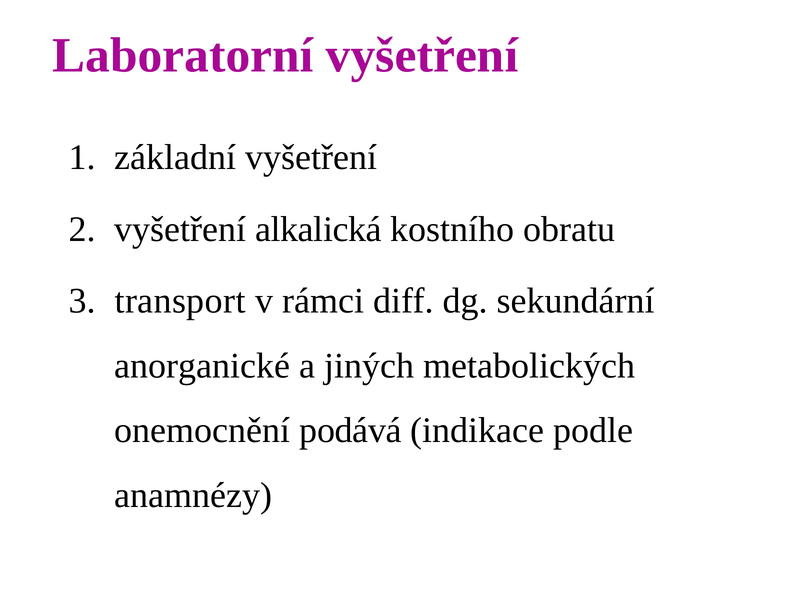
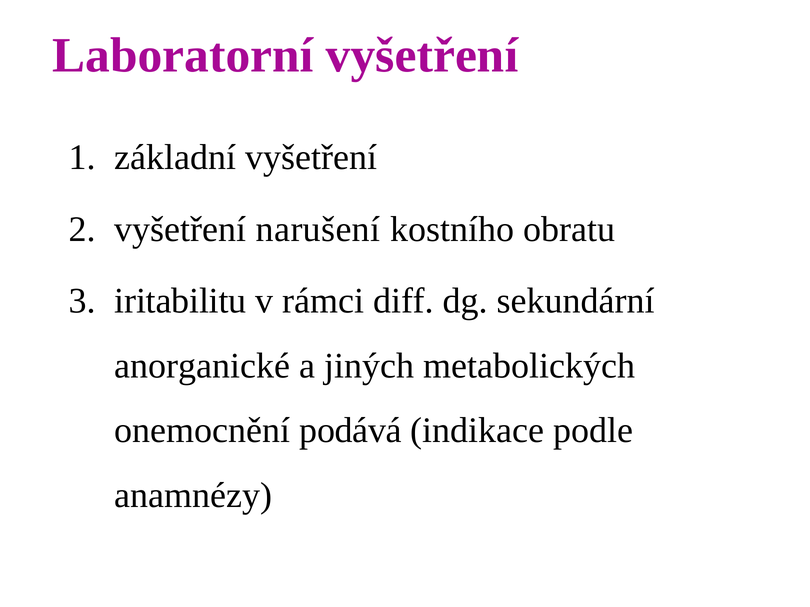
alkalická: alkalická -> narušení (318, 229)
transport: transport -> iritabilitu (180, 301)
